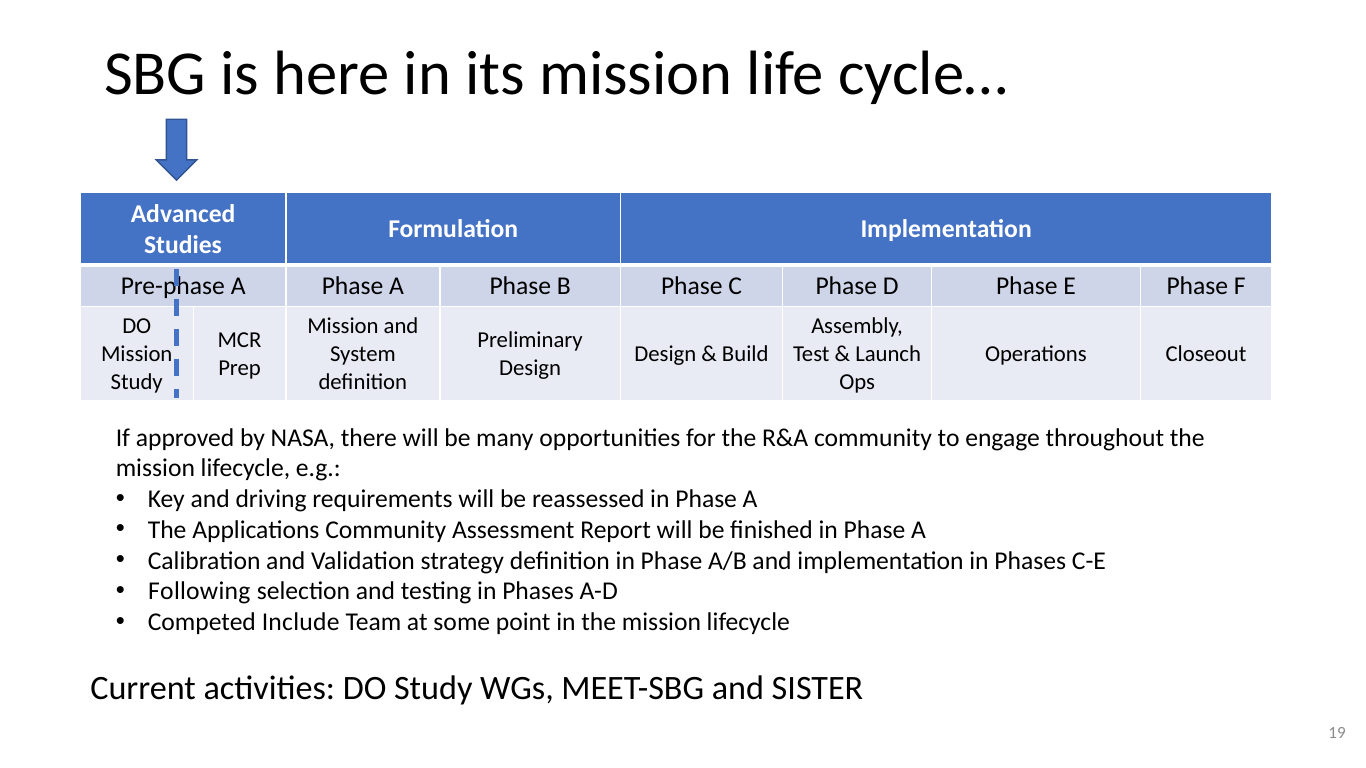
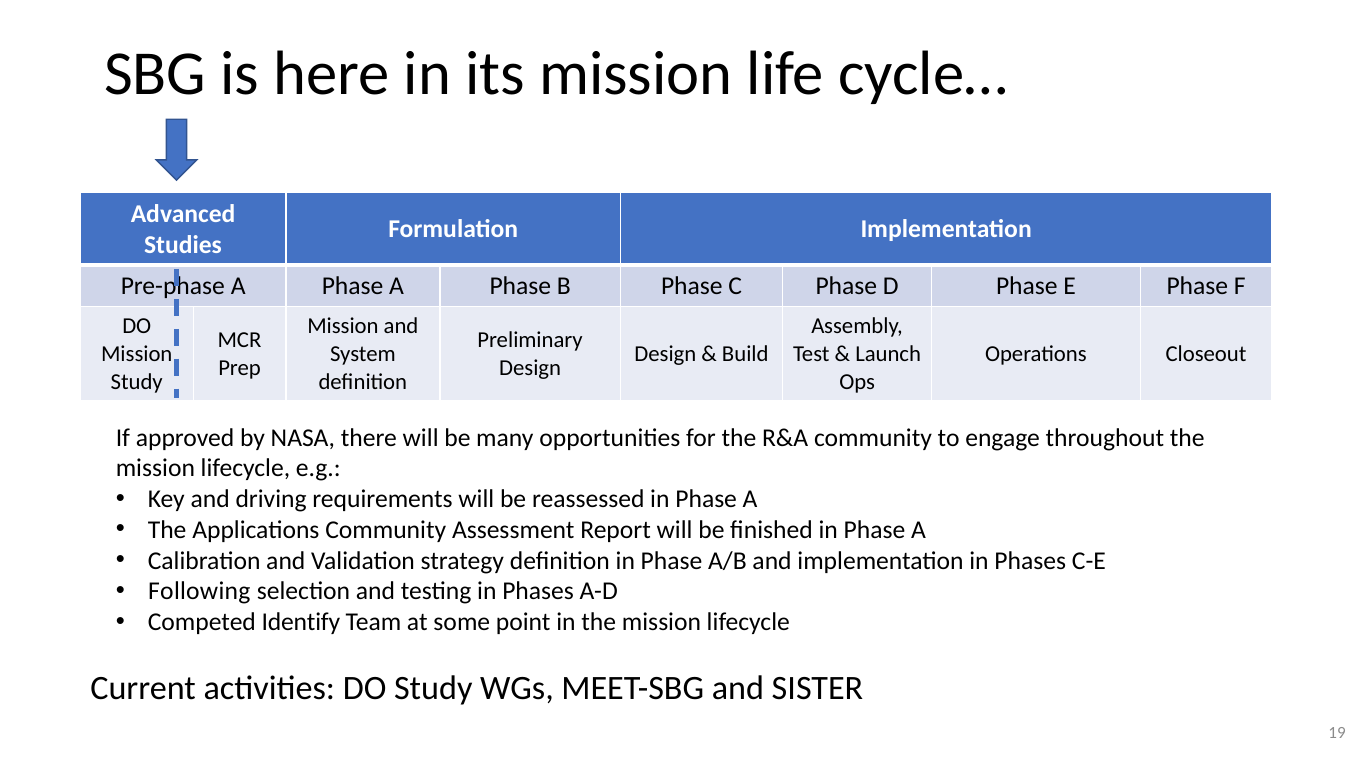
Include: Include -> Identify (301, 622)
